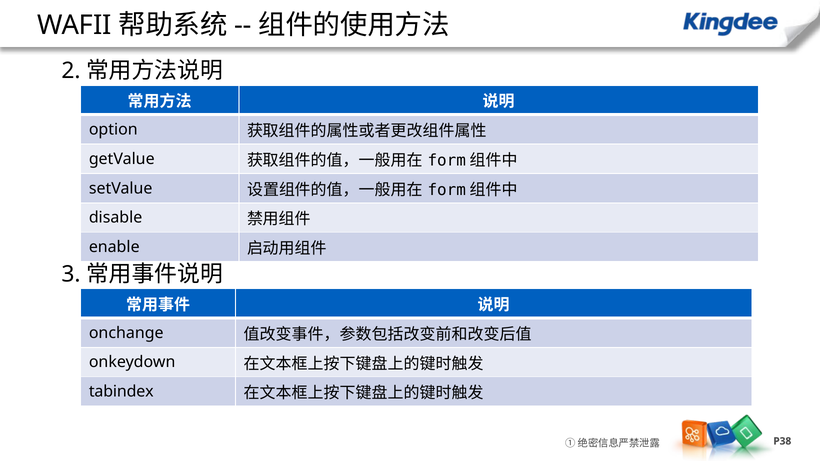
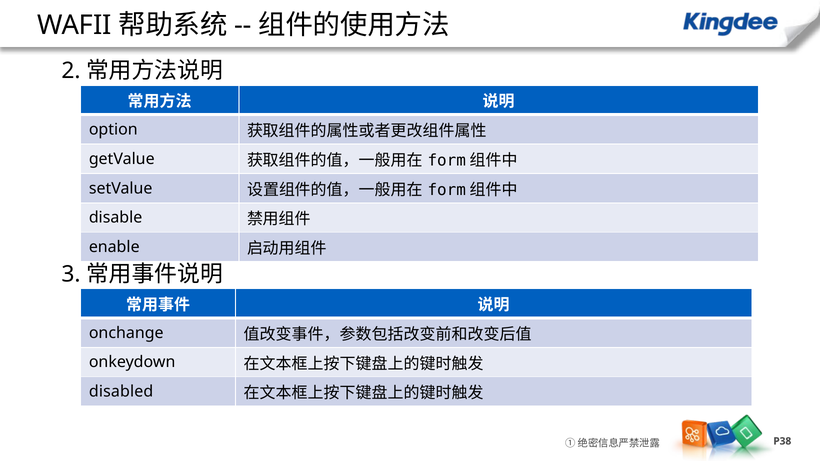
tabindex: tabindex -> disabled (121, 392)
